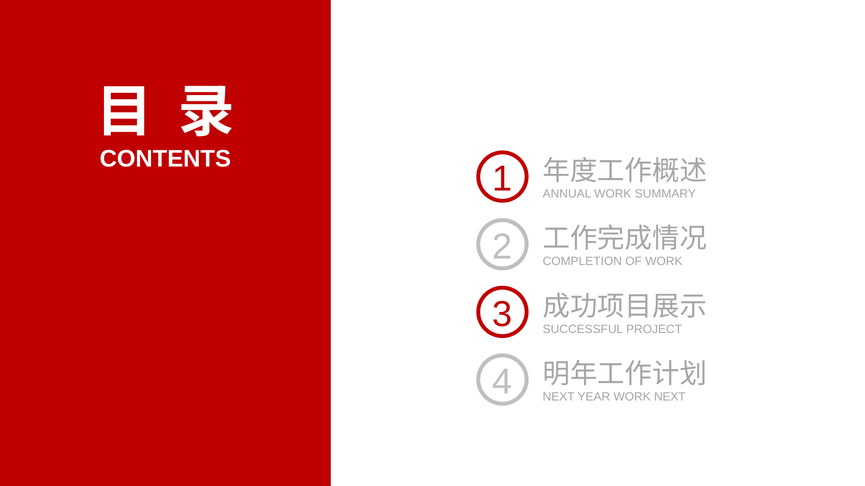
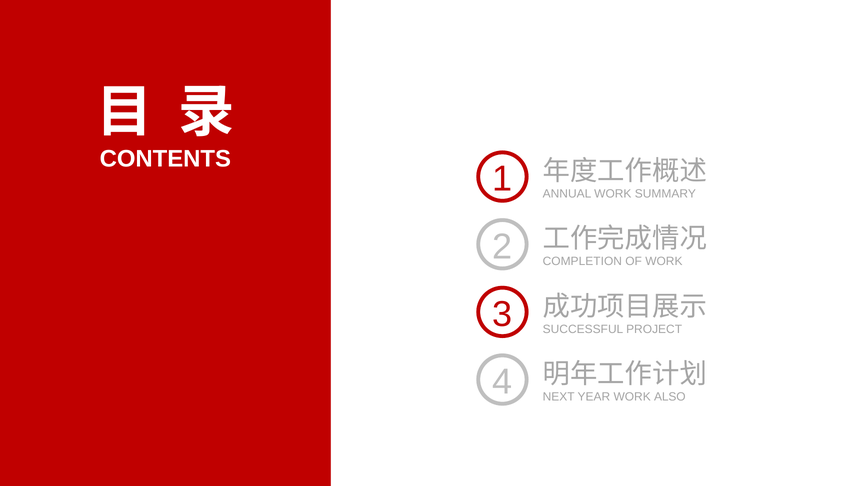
WORK NEXT: NEXT -> ALSO (670, 397)
